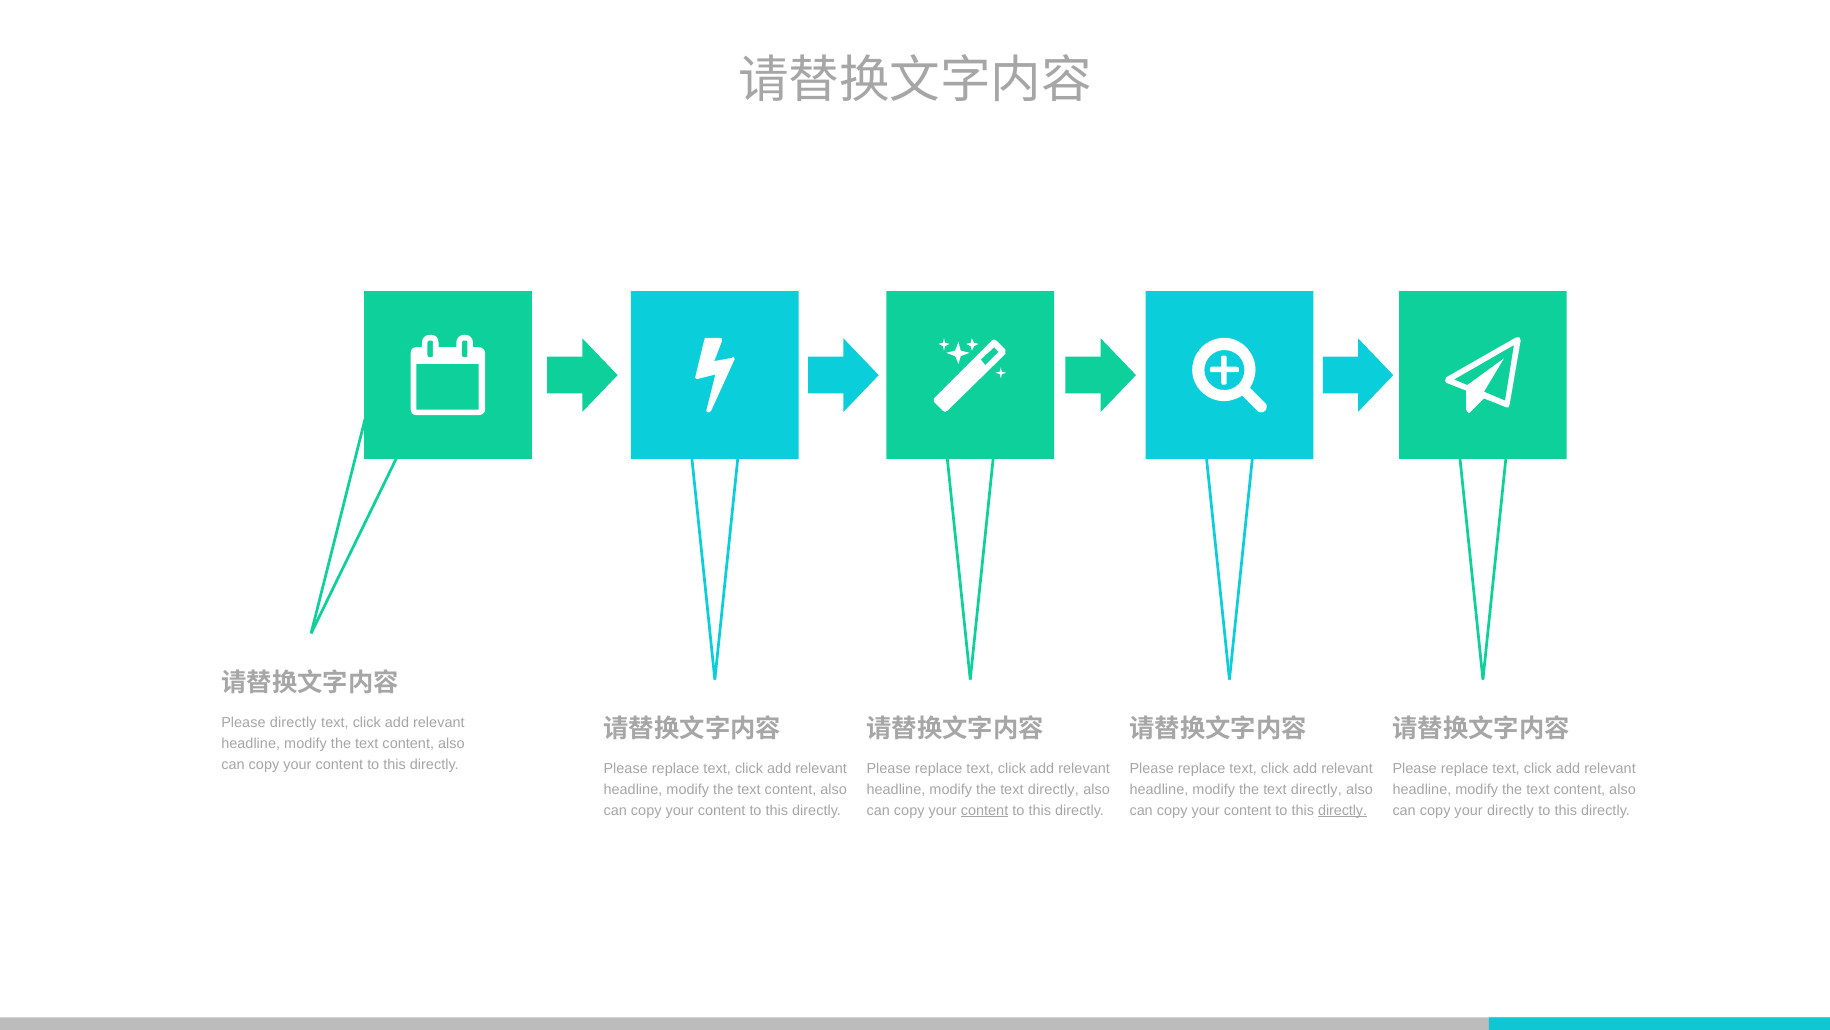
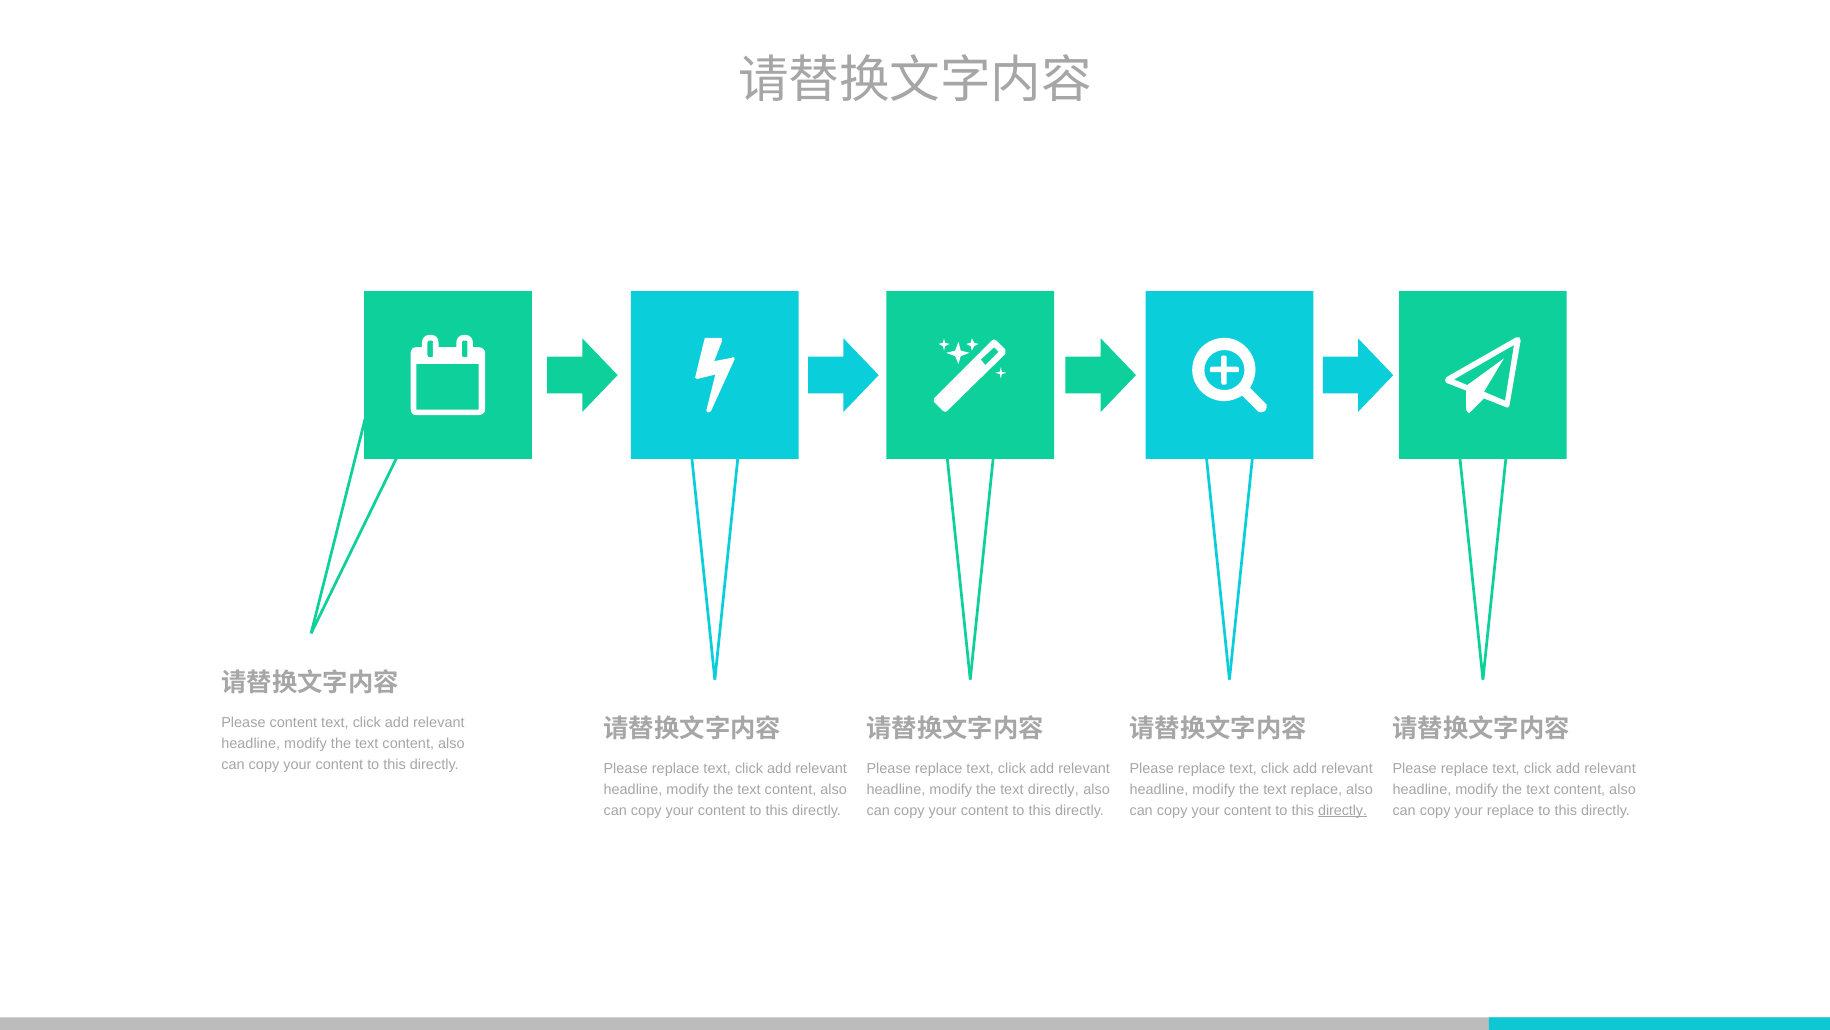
Please directly: directly -> content (293, 722)
directly: directly -> replace (1316, 789)
content underline: present -> none (985, 810)
your directly: directly -> replace (1511, 810)
